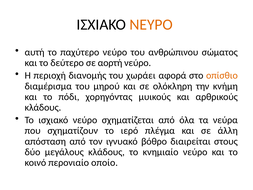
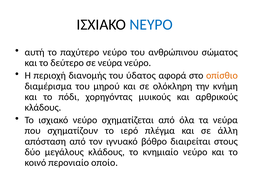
ΝΕΥΡΟ colour: orange -> blue (151, 24)
σε αορτή: αορτή -> νεύρα (110, 63)
χωράει: χωράει -> ύδατος (141, 75)
